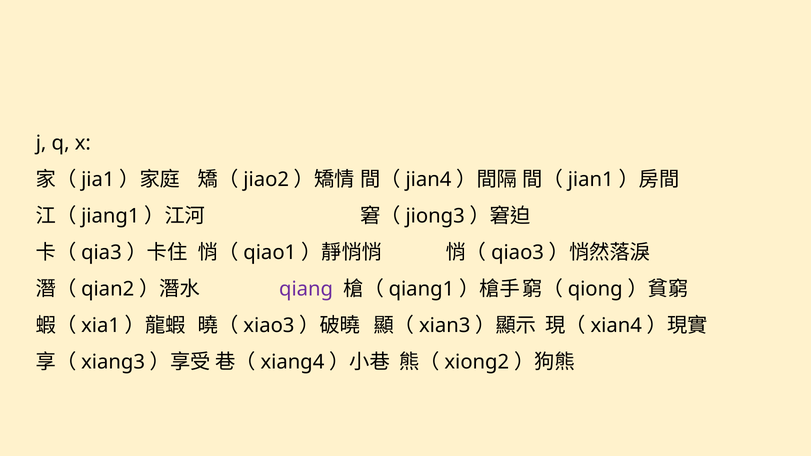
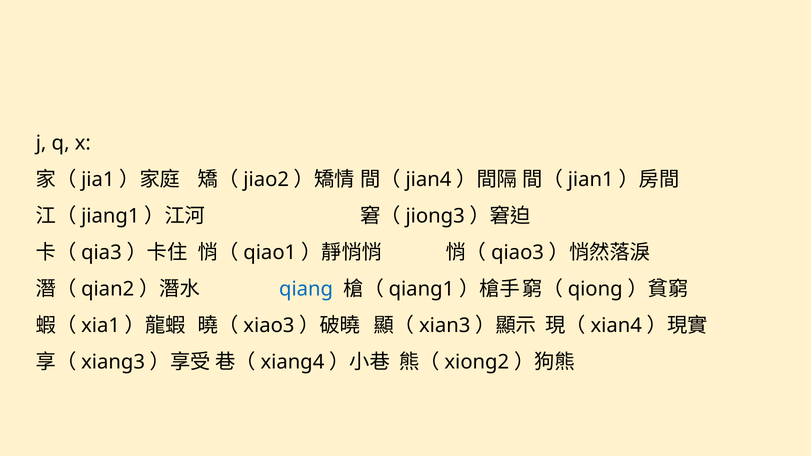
qiang colour: purple -> blue (306, 289)
